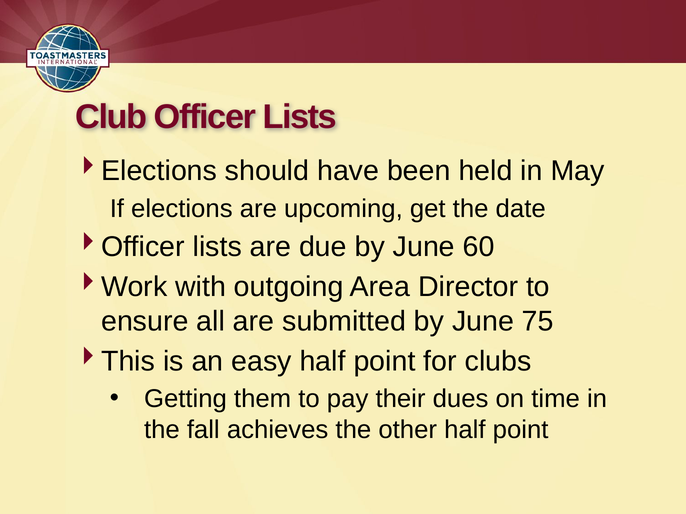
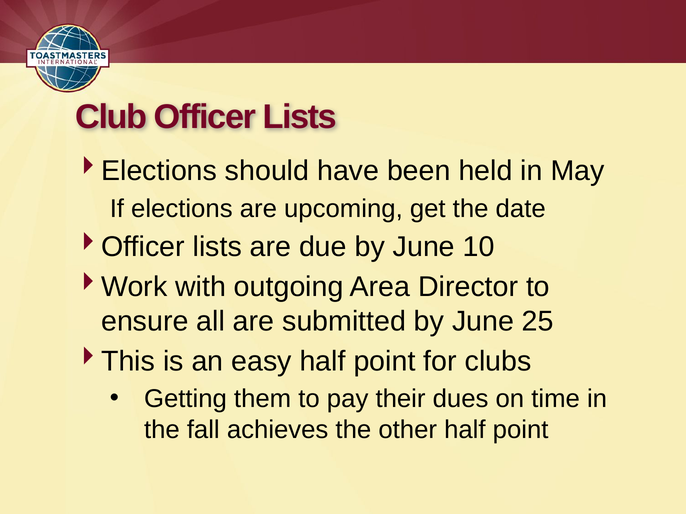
60: 60 -> 10 (479, 247)
75: 75 -> 25 (538, 322)
